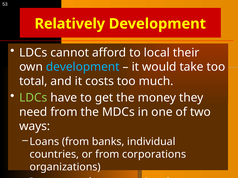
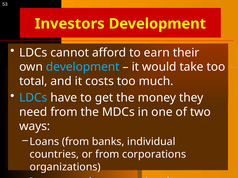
Relatively: Relatively -> Investors (70, 24)
local: local -> earn (157, 53)
LDCs colour: light green -> light blue (33, 98)
